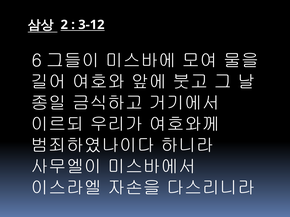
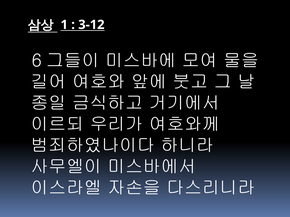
2: 2 -> 1 (64, 25)
